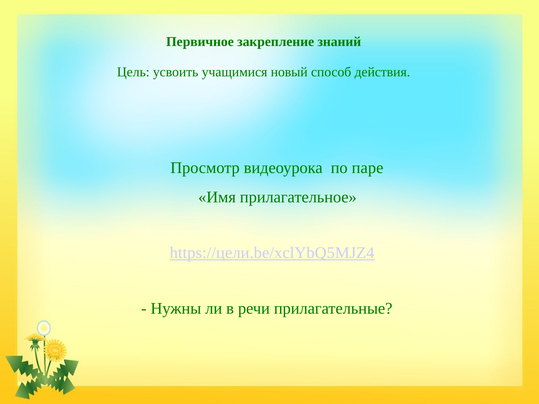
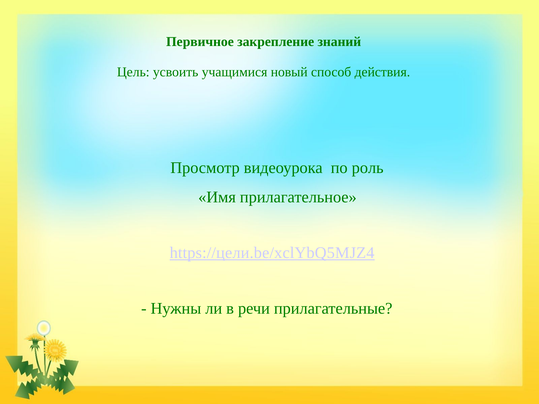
паре: паре -> роль (368, 168)
